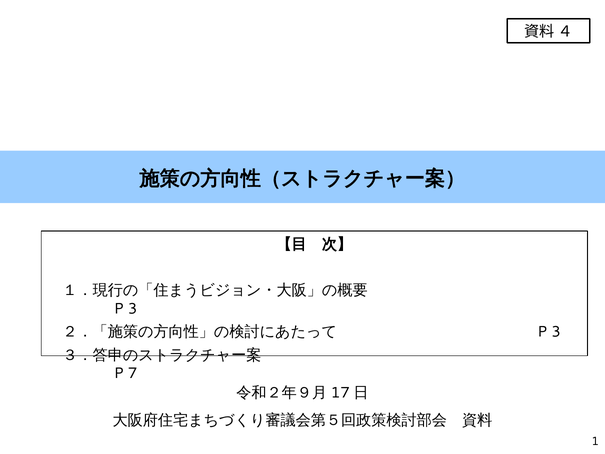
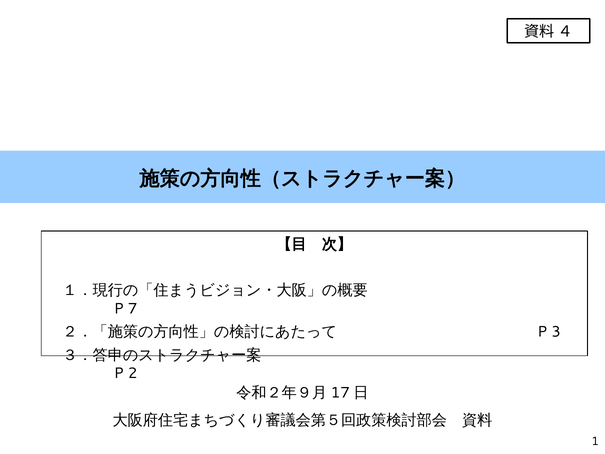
3: 3 -> 7 (133, 308)
7: 7 -> 2 (133, 373)
